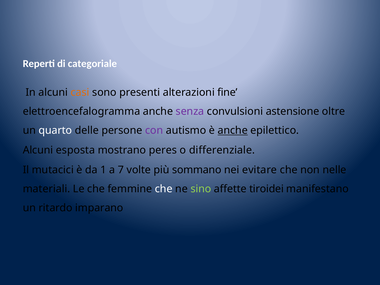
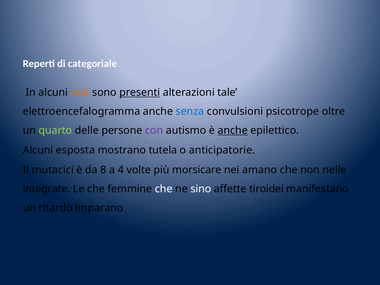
presenti underline: none -> present (140, 92)
fine: fine -> tale (227, 92)
senza colour: purple -> blue (190, 111)
astensione: astensione -> psicotrope (292, 111)
quarto colour: white -> light green (55, 130)
peres: peres -> tutela (163, 150)
differenziale: differenziale -> anticipatorie (222, 150)
1: 1 -> 8 (103, 170)
7: 7 -> 4 (121, 170)
sommano: sommano -> morsicare (197, 170)
evitare: evitare -> amano (260, 170)
materiali: materiali -> integrate (47, 189)
sino colour: light green -> white (201, 189)
